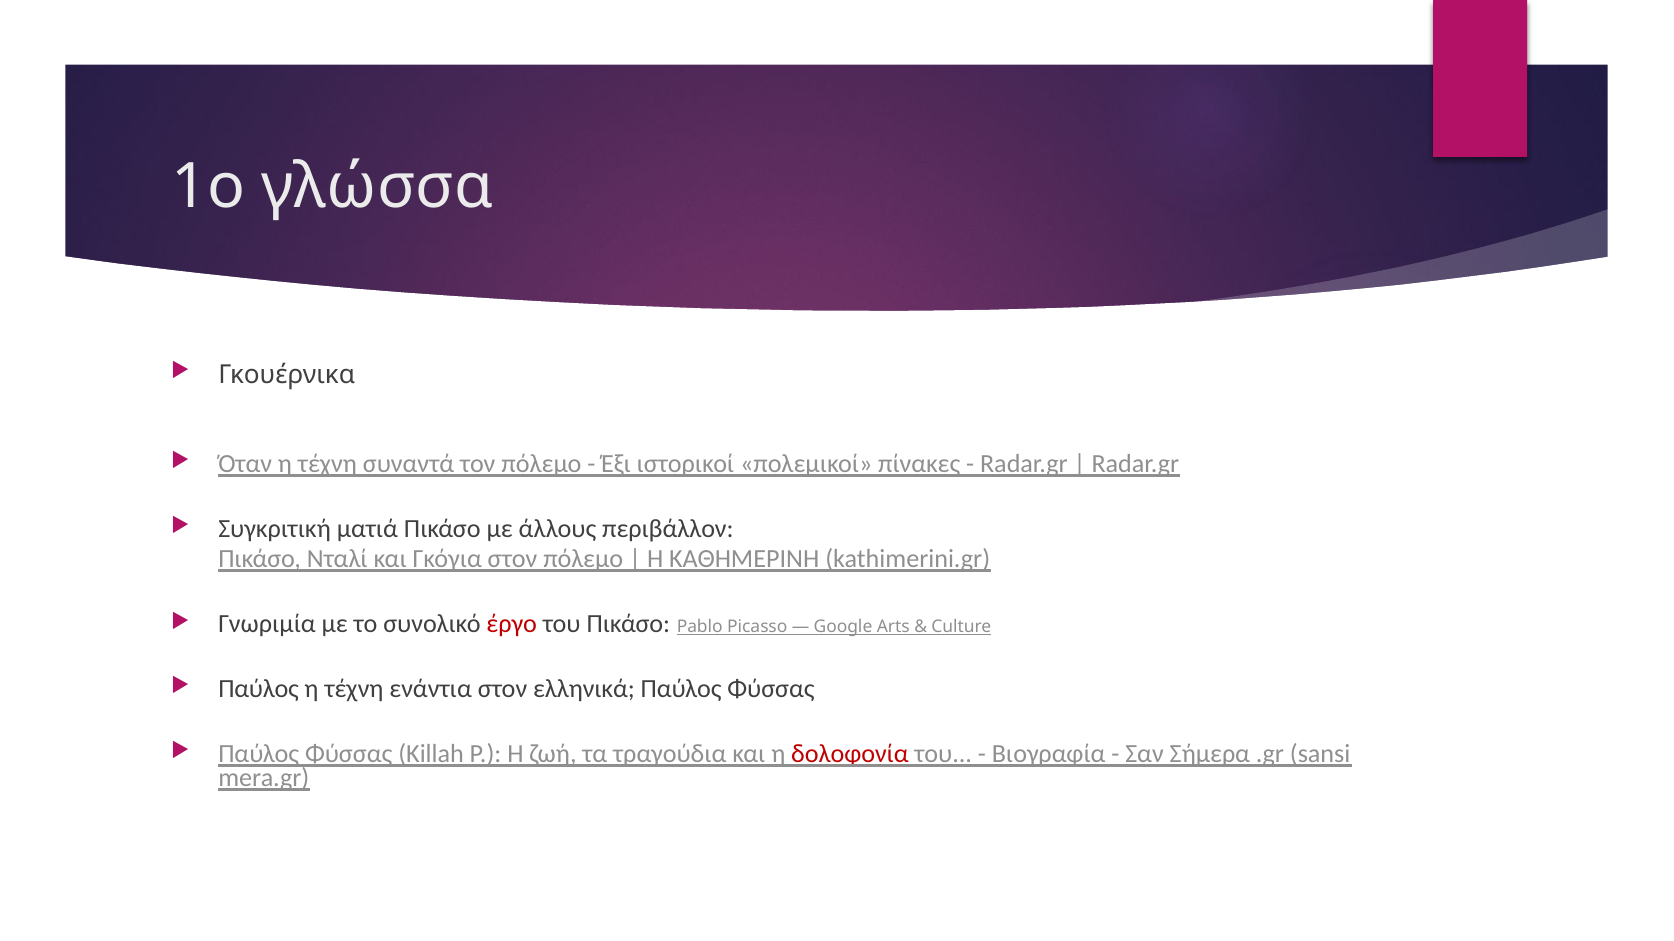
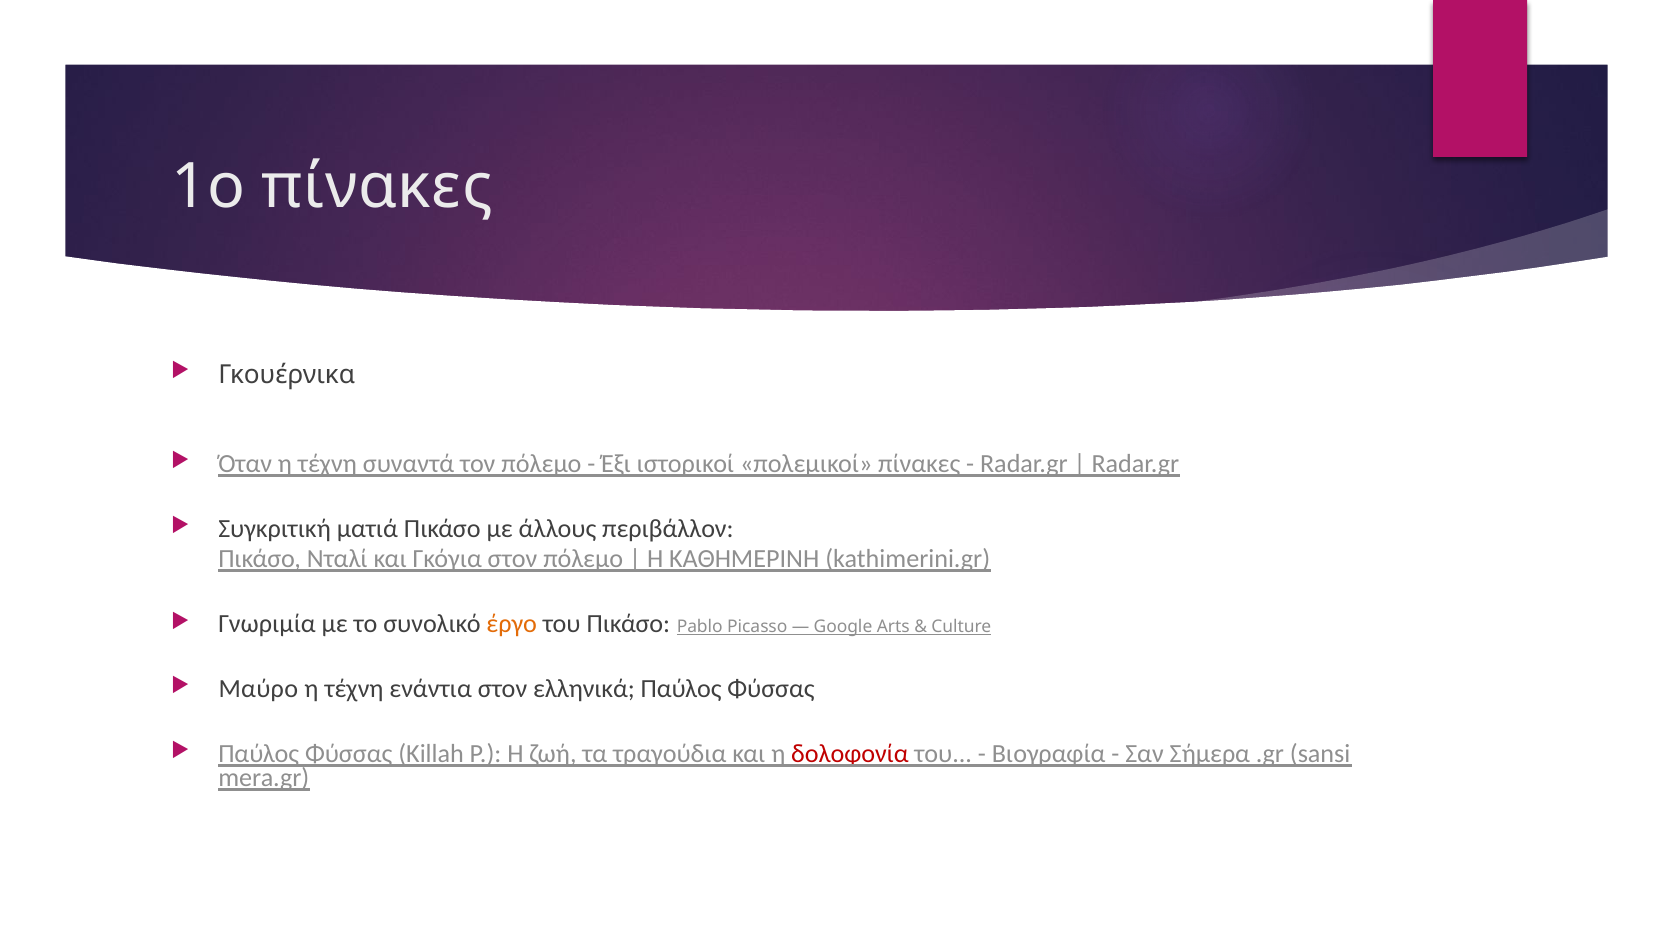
1ο γλώσσα: γλώσσα -> πίνακες (377, 187)
έργο colour: red -> orange (512, 625)
Παύλος: Παύλος -> Μαύρο (258, 689)
